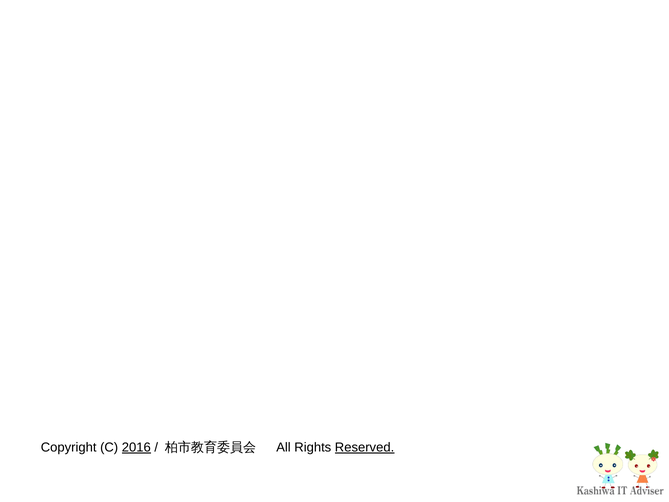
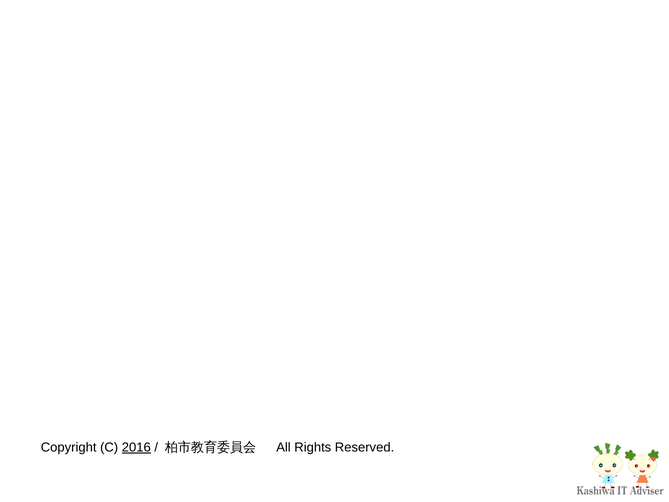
Reserved underline: present -> none (365, 447)
